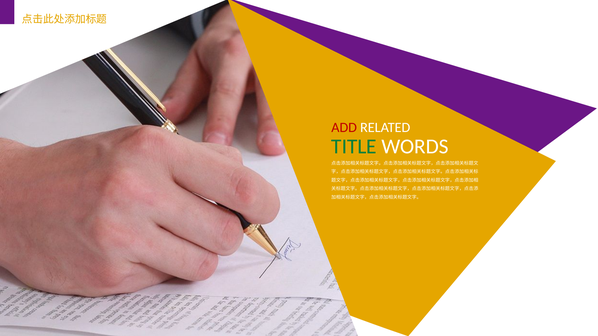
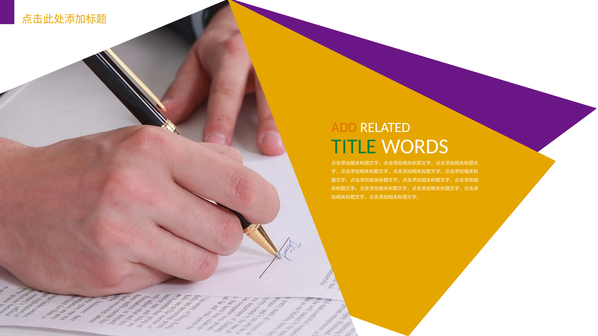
ADD colour: red -> orange (344, 128)
